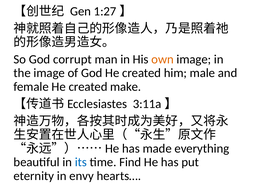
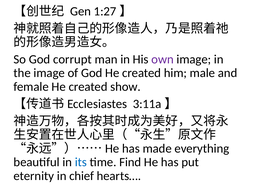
own colour: orange -> purple (163, 59)
make: make -> show (126, 87)
envy: envy -> chief (82, 176)
